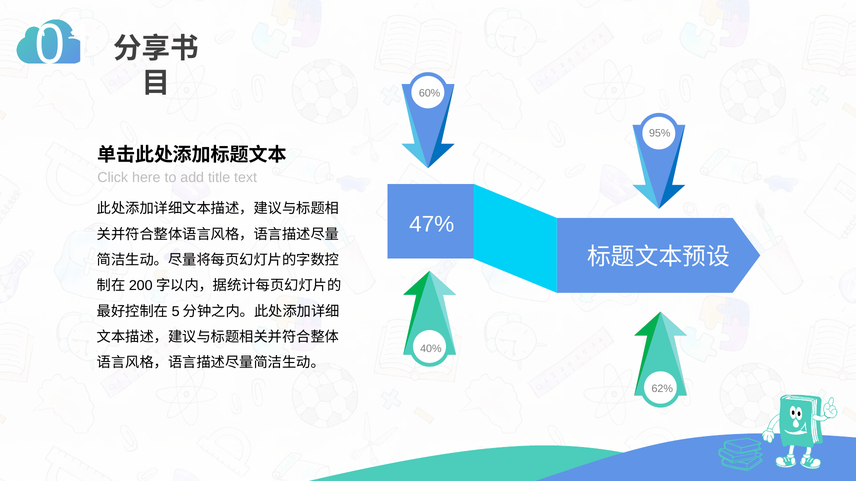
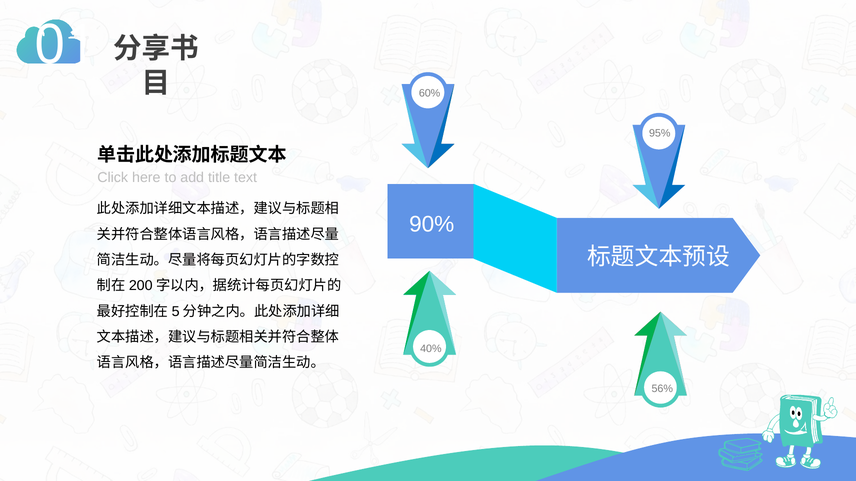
47%: 47% -> 90% (432, 225)
62%: 62% -> 56% (662, 389)
